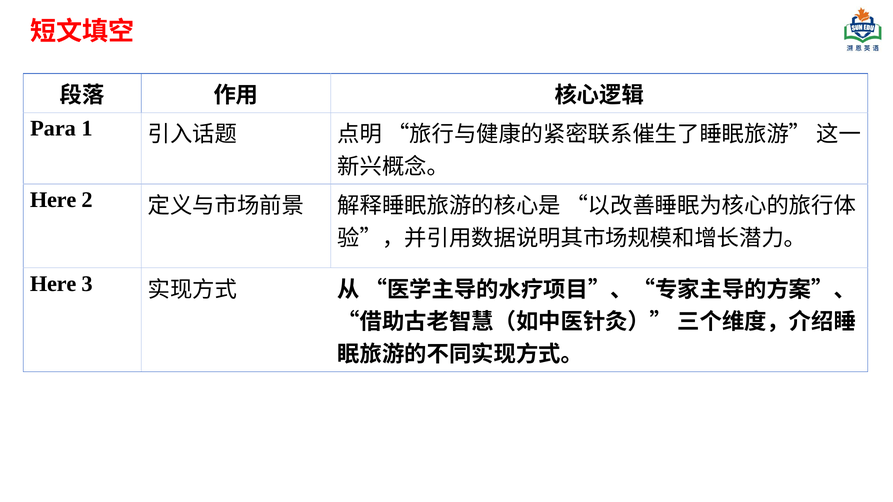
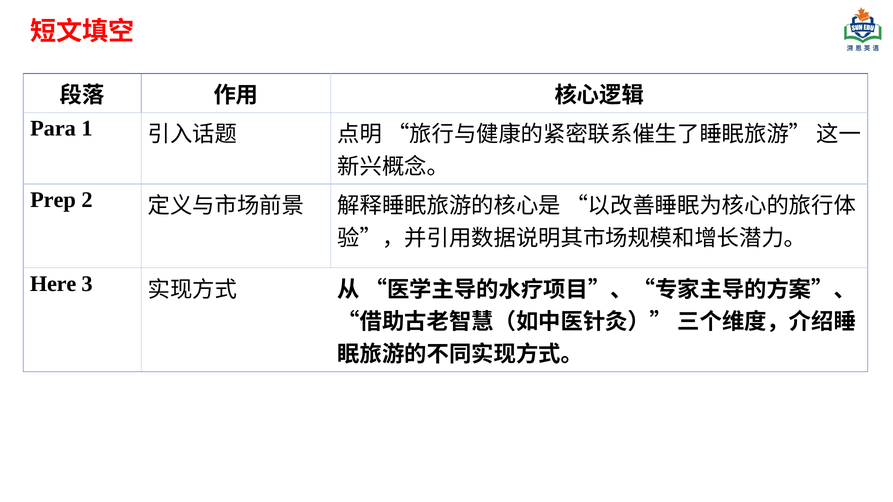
Here: Here -> Prep (53, 200)
